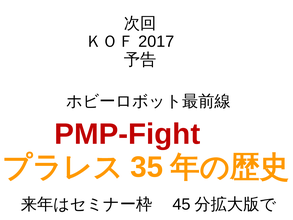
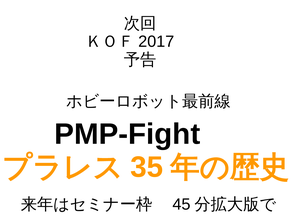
PMP-Fight colour: red -> black (127, 134)
